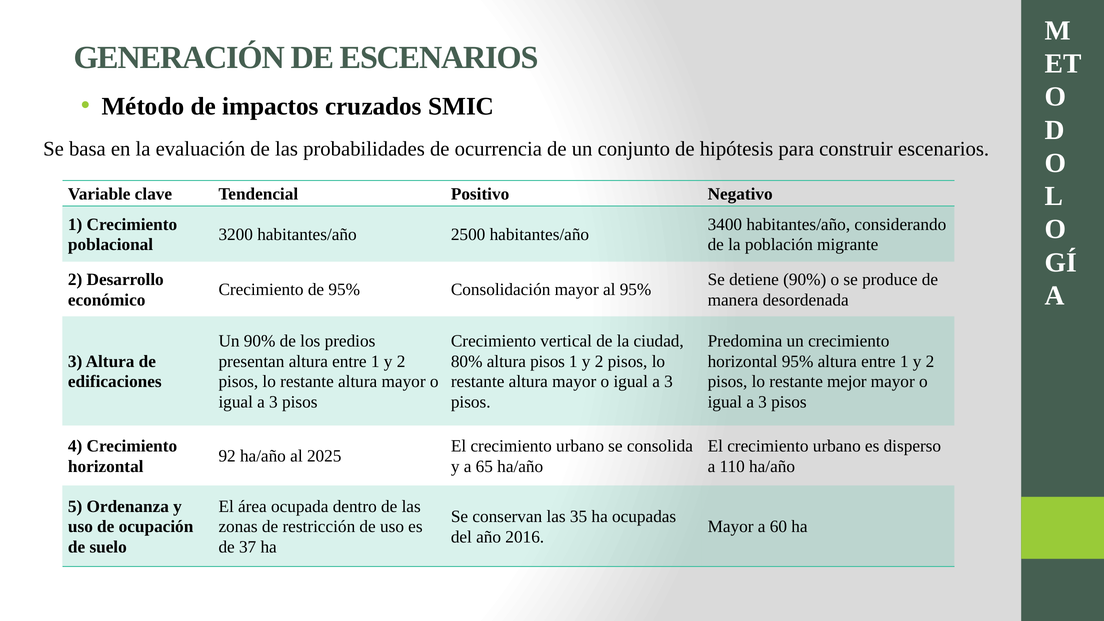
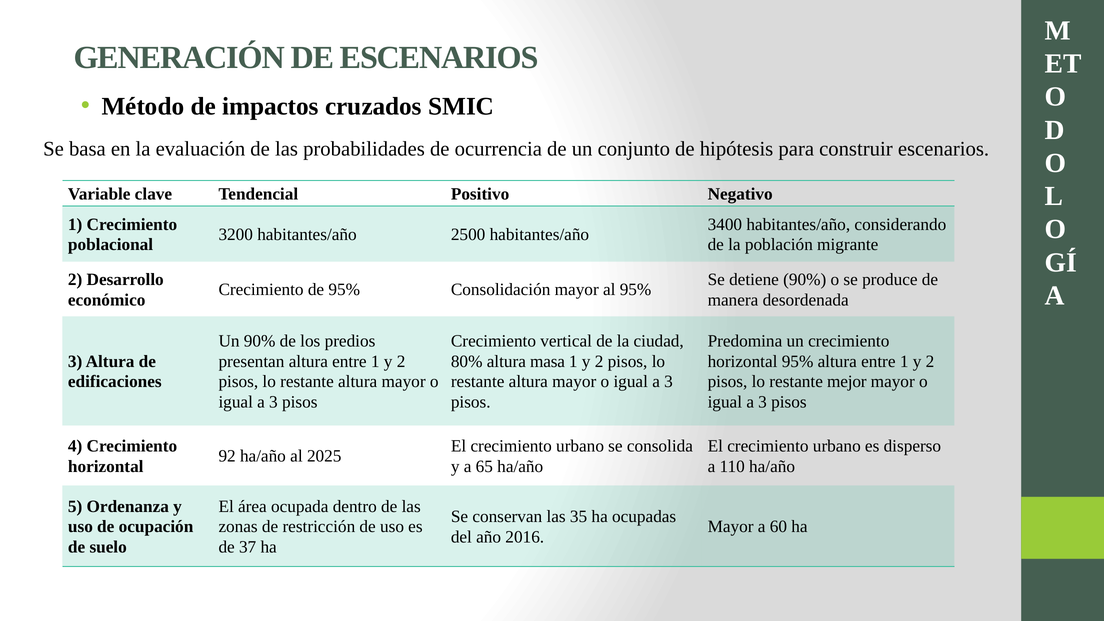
altura pisos: pisos -> masa (548, 361)
